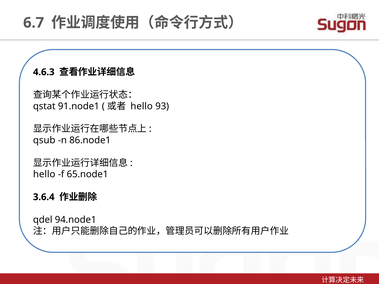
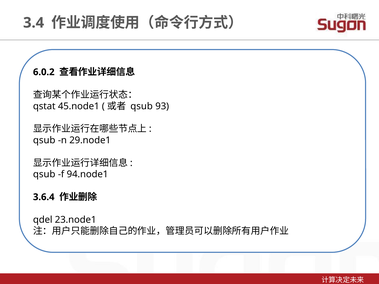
6.7: 6.7 -> 3.4 (34, 23)
4.6.3: 4.6.3 -> 6.0.2 (44, 72)
91.node1: 91.node1 -> 45.node1 (79, 106)
hello: hello -> qsub (142, 106)
86.node1: 86.node1 -> 29.node1 (90, 140)
hello: hello -> qsub (44, 174)
65.node1: 65.node1 -> 94.node1 (87, 174)
94.node1: 94.node1 -> 23.node1 (76, 220)
